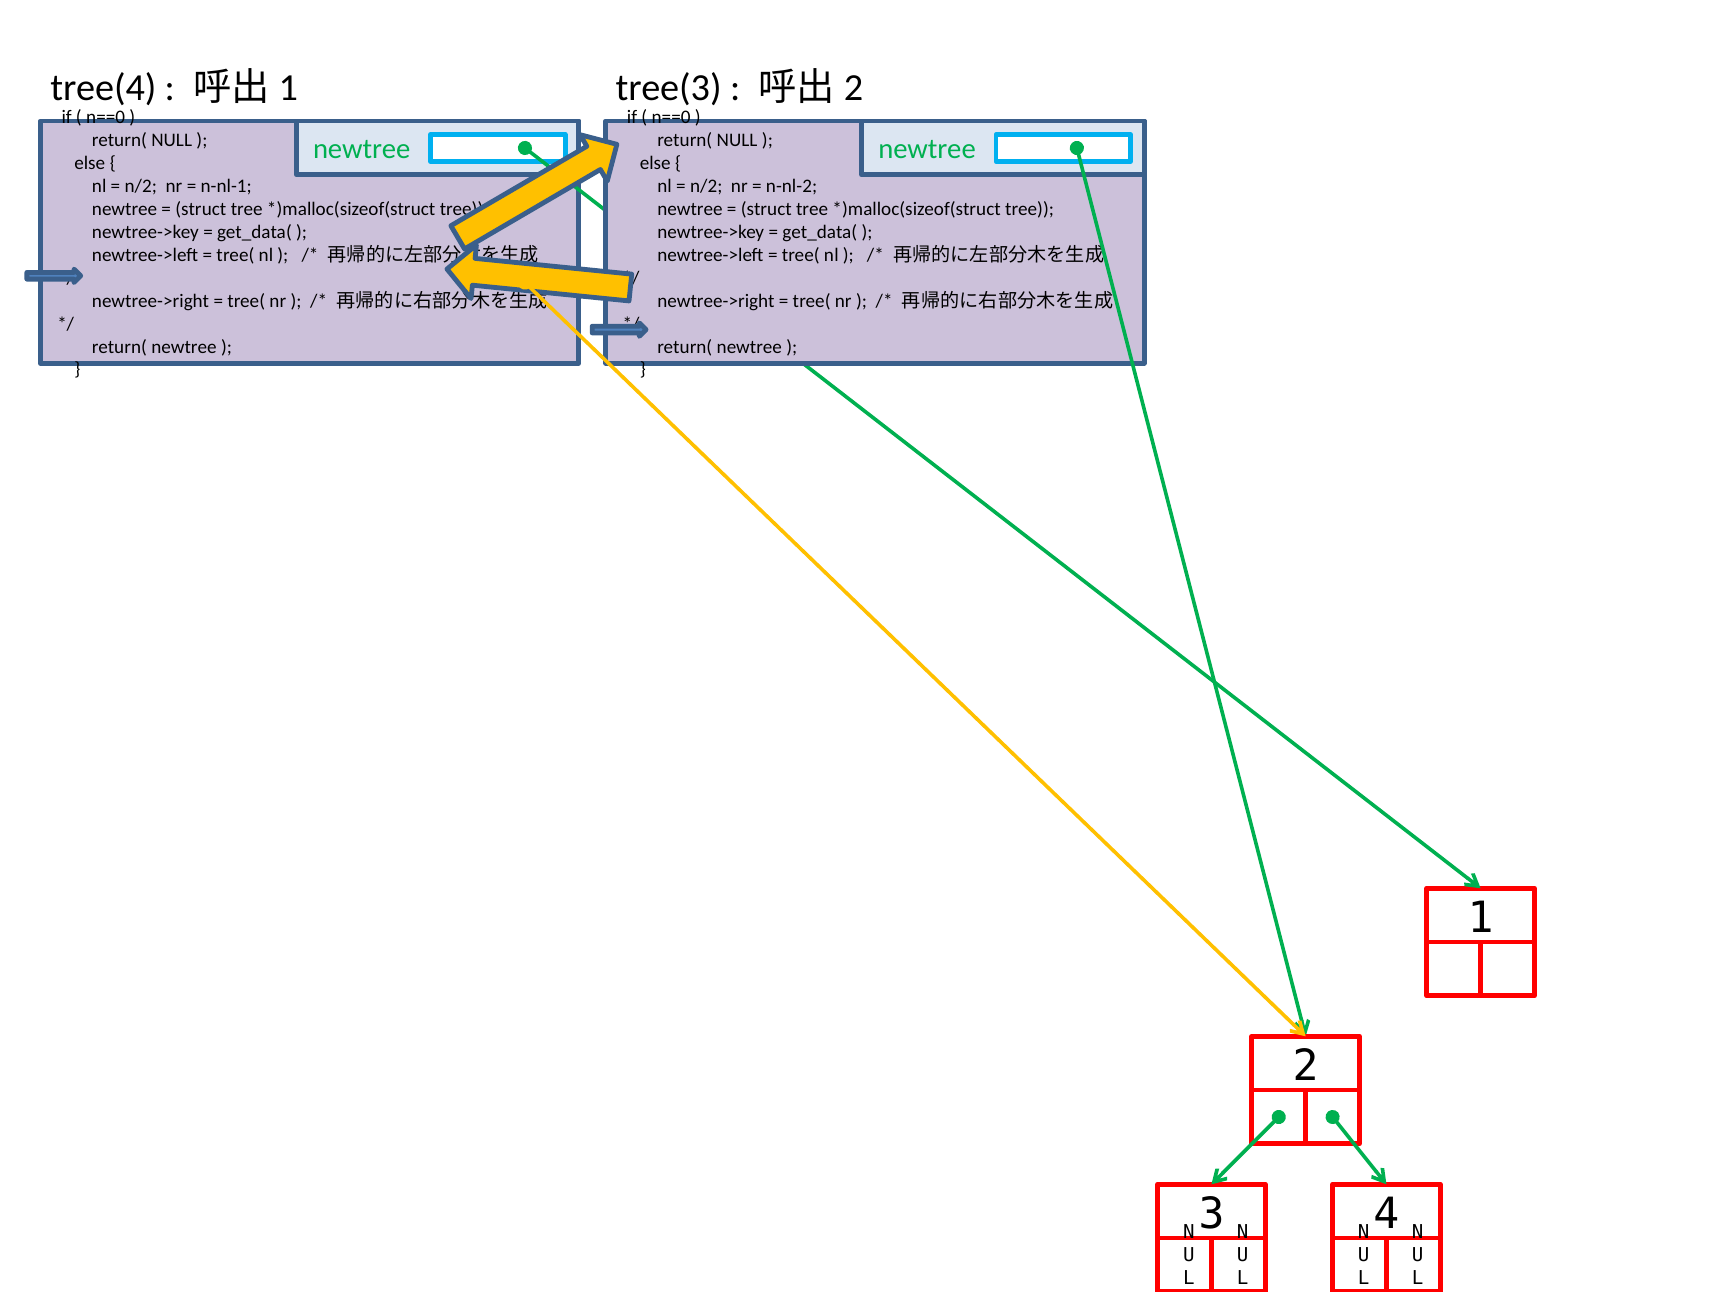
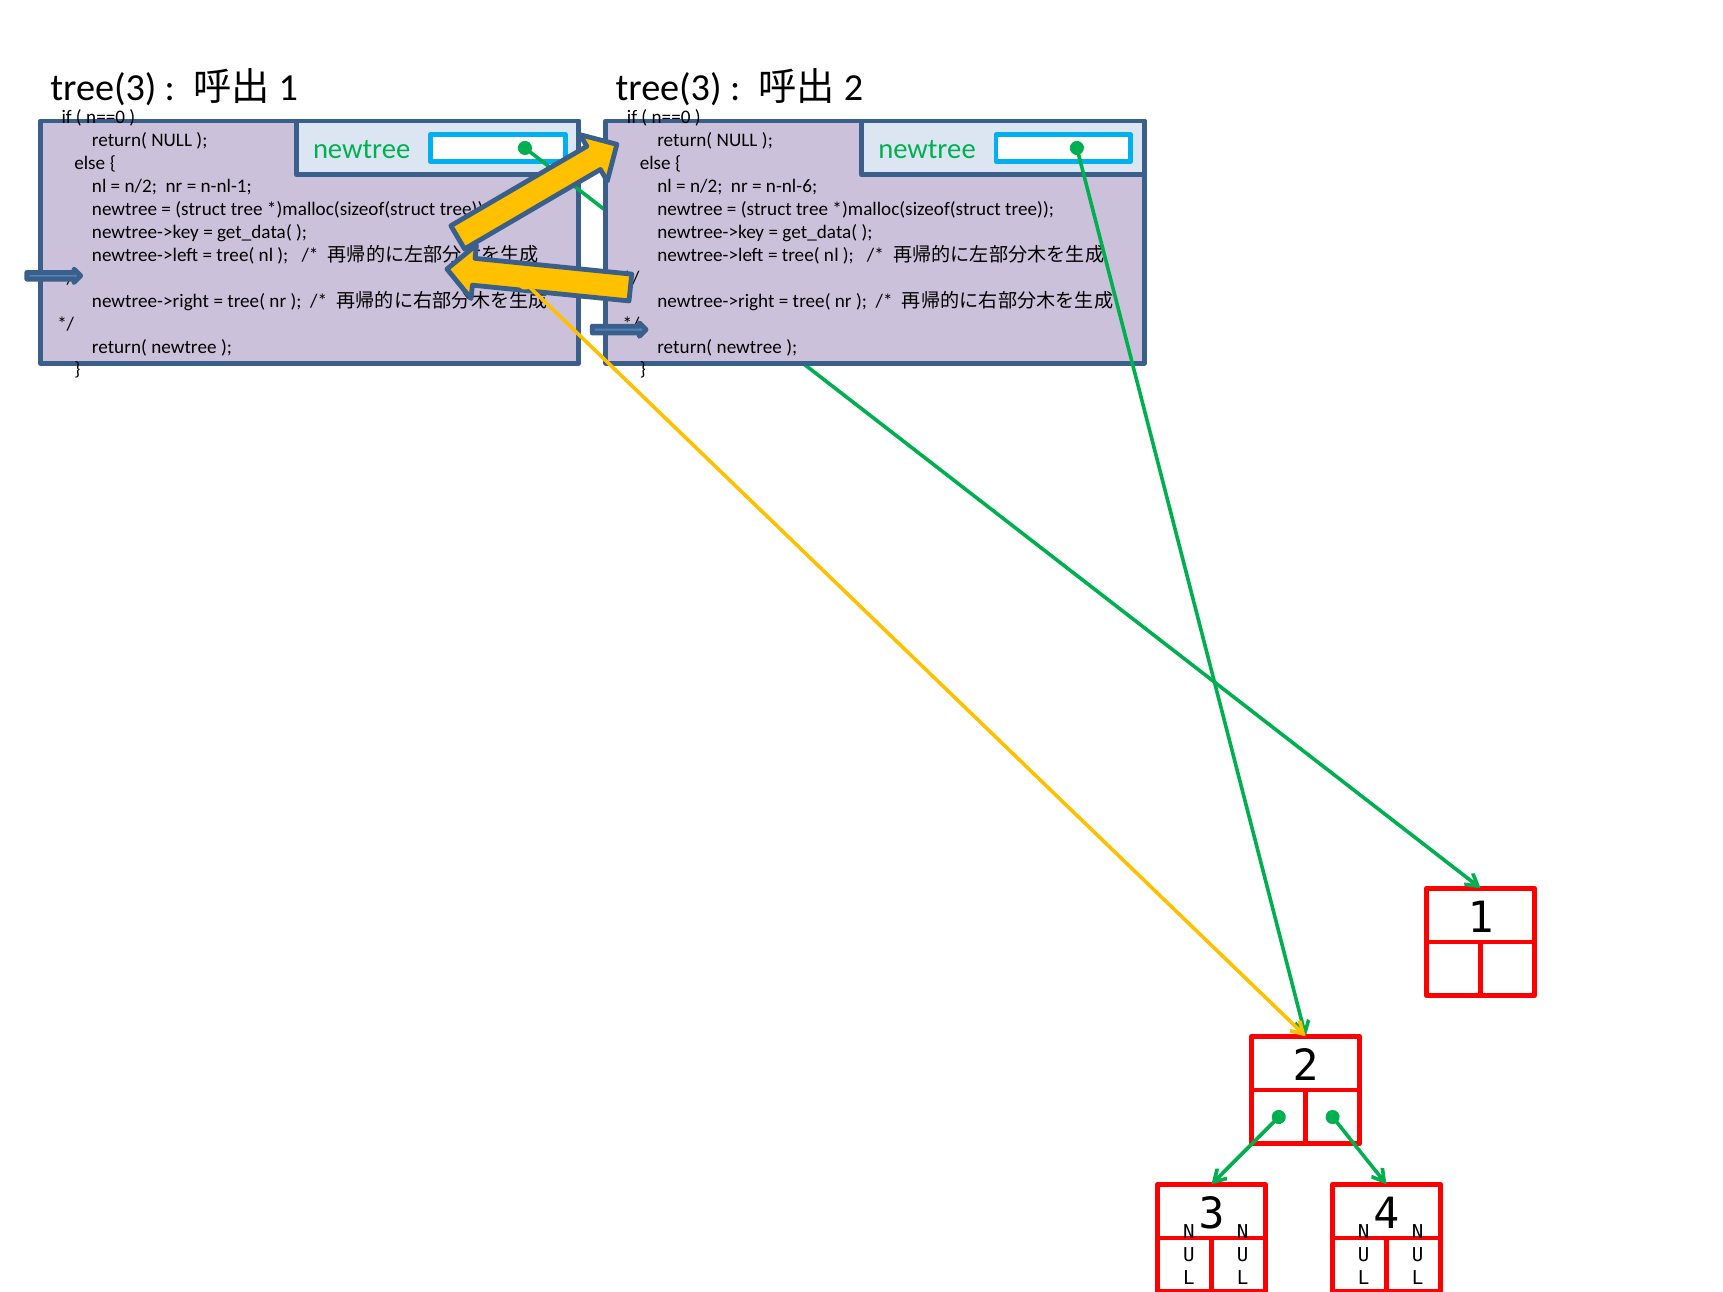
tree(4: tree(4 -> tree(3 (103, 88)
n-nl-2: n-nl-2 -> n-nl-6 (792, 186)
